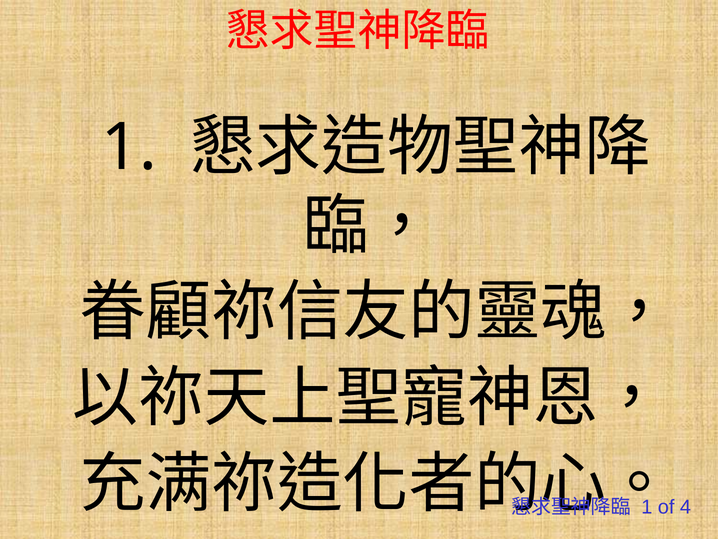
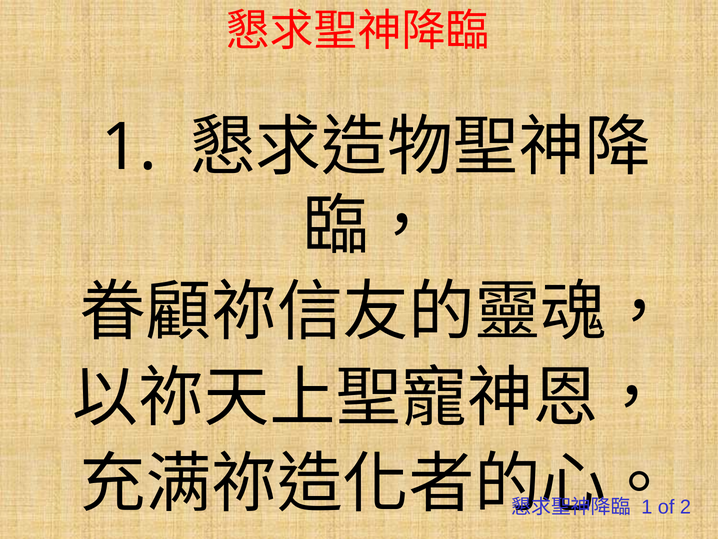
4: 4 -> 2 (686, 507)
